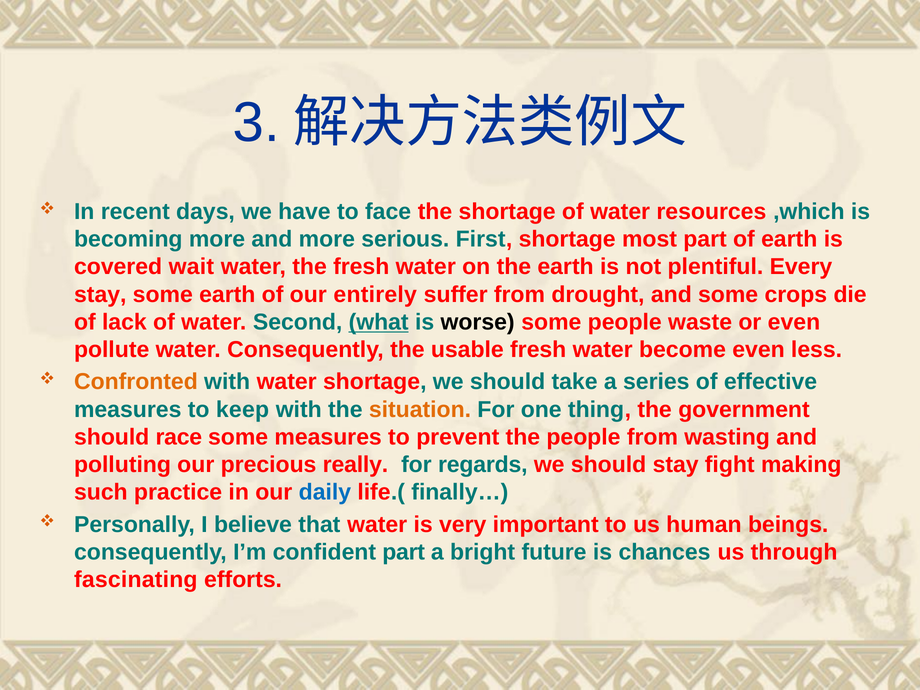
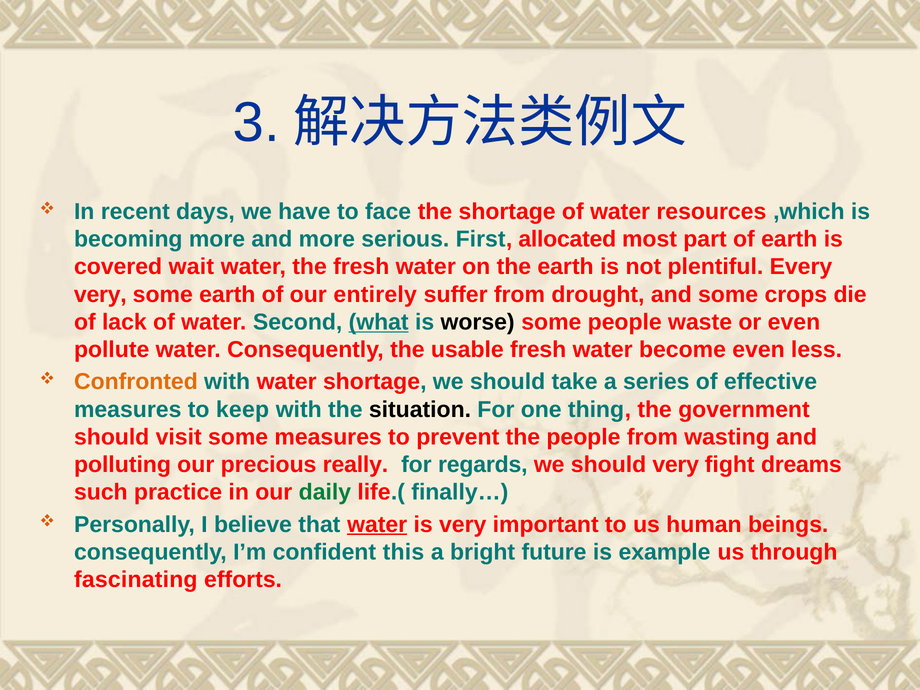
First shortage: shortage -> allocated (567, 239)
stay: stay -> very (100, 294)
situation colour: orange -> black (420, 409)
race: race -> visit (179, 437)
should stay: stay -> very (676, 465)
making: making -> dreams (801, 465)
daily colour: blue -> green (325, 492)
water underline: none -> present (377, 524)
confident part: part -> this (403, 552)
chances: chances -> example (664, 552)
